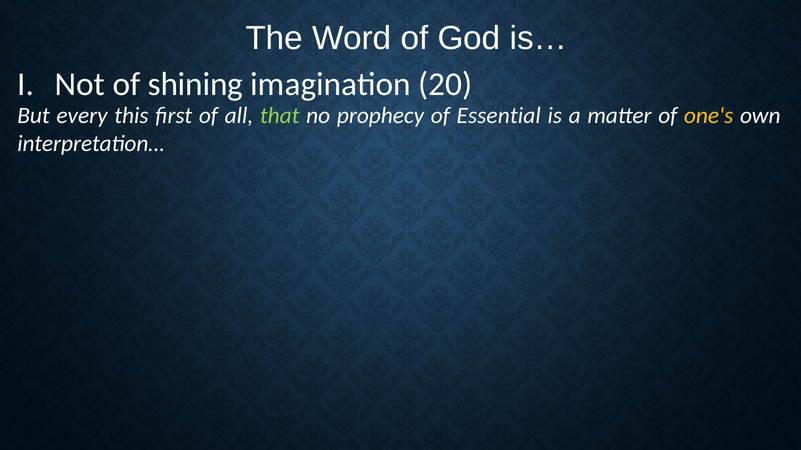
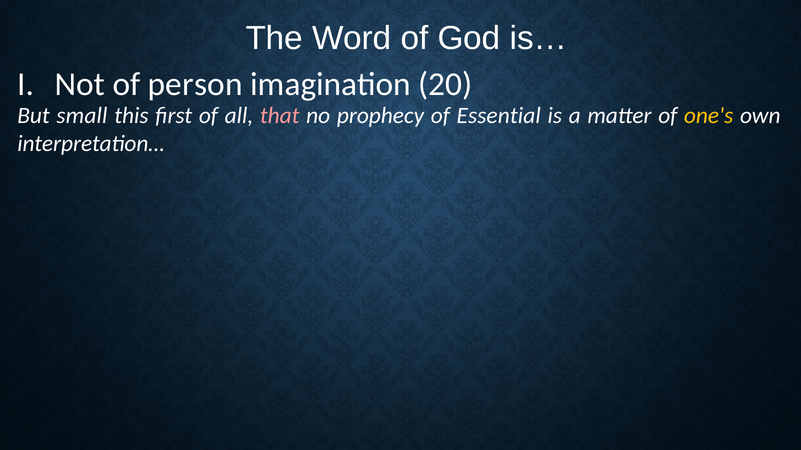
shining: shining -> person (195, 84)
every: every -> small (82, 116)
that colour: light green -> pink (280, 116)
